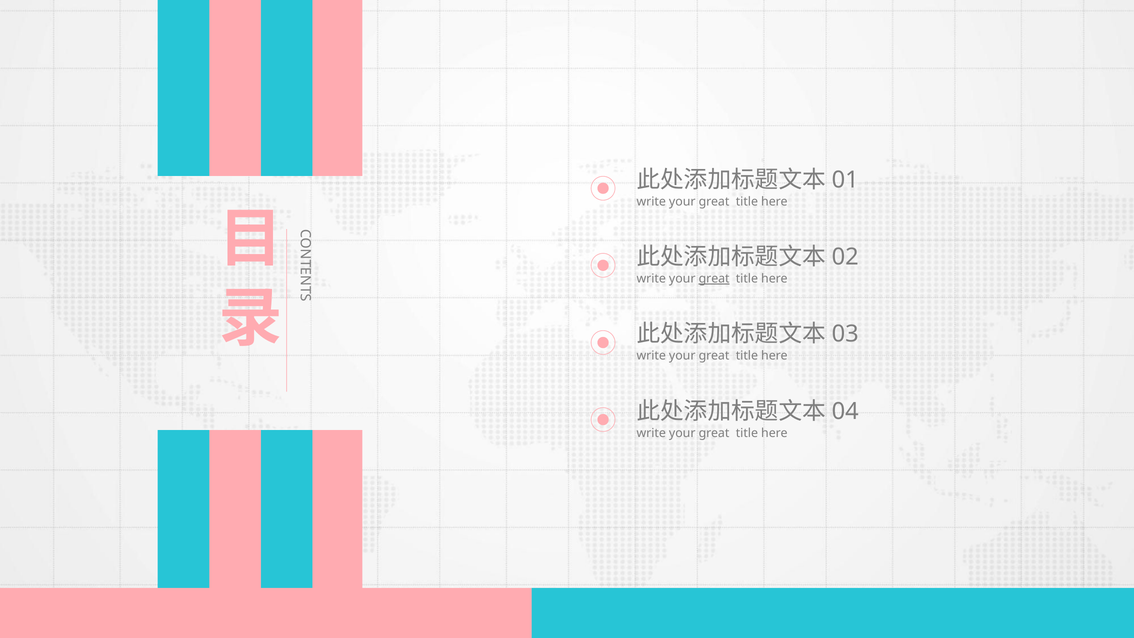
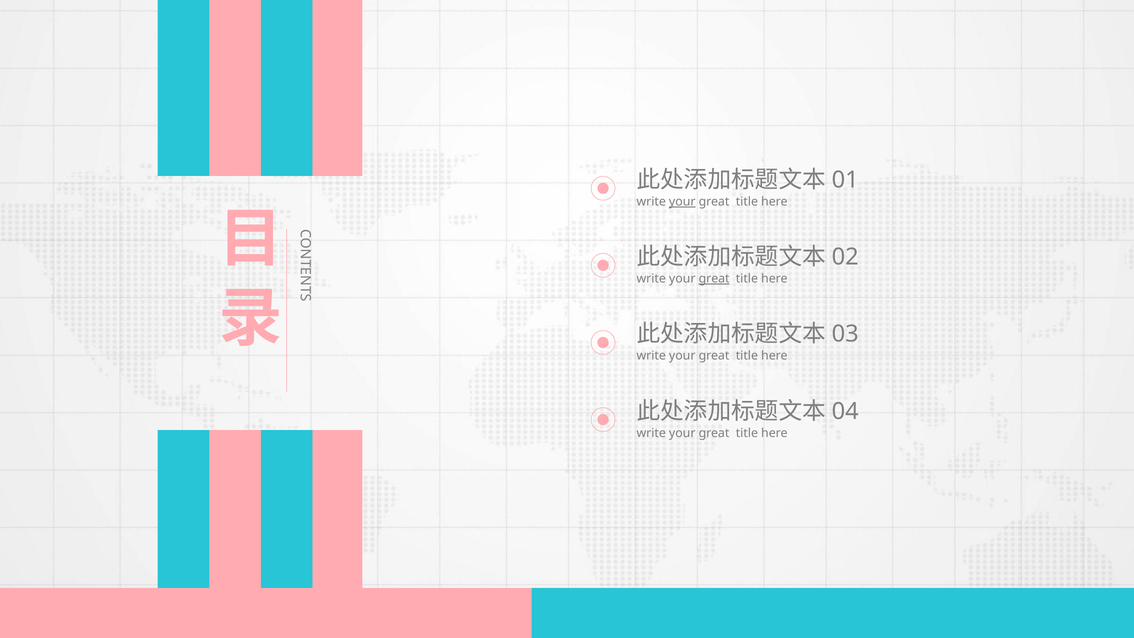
your underline: none -> present (682, 202)
